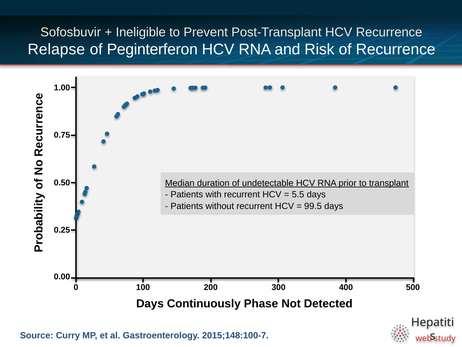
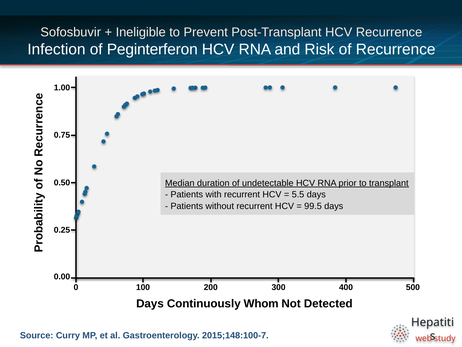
Relapse: Relapse -> Infection (56, 49)
Phase: Phase -> Whom (261, 303)
